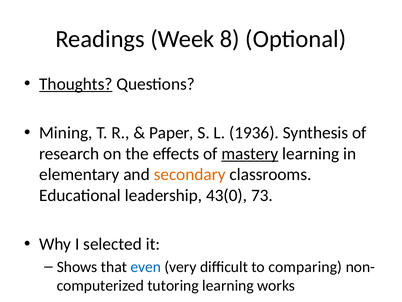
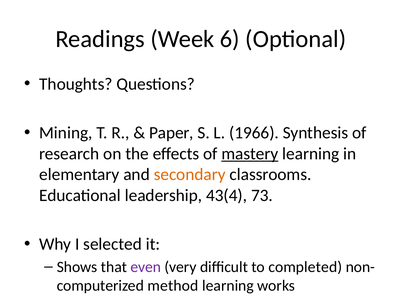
8: 8 -> 6 (230, 39)
Thoughts underline: present -> none (76, 84)
1936: 1936 -> 1966 (254, 133)
43(0: 43(0 -> 43(4 (227, 195)
even colour: blue -> purple (146, 267)
comparing: comparing -> completed (305, 267)
tutoring: tutoring -> method (173, 285)
